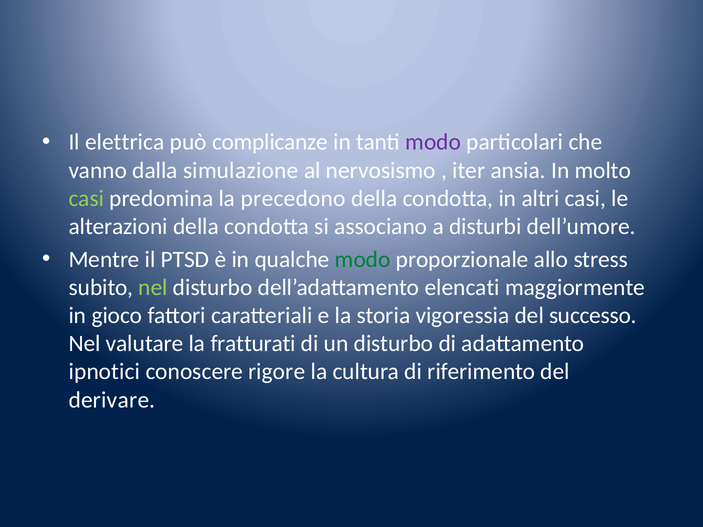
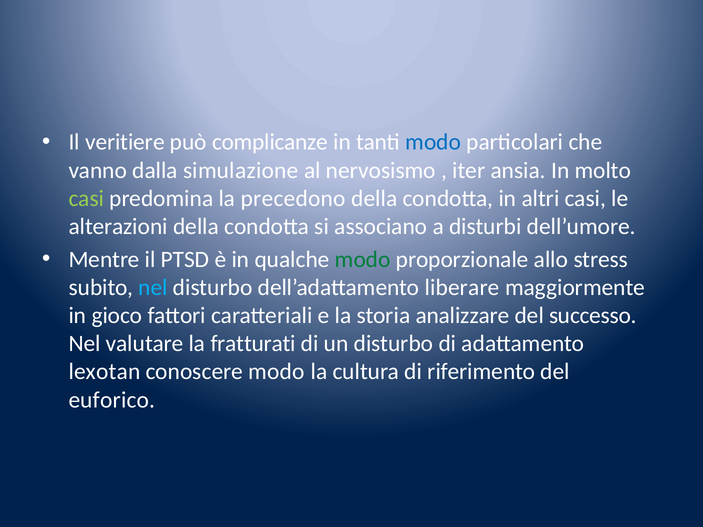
elettrica: elettrica -> veritiere (125, 142)
modo colour: purple -> blue (433, 142)
nel colour: light green -> light blue (153, 288)
elencati: elencati -> liberare (462, 288)
vigoressia: vigoressia -> analizzare (463, 316)
ipnotici: ipnotici -> lexotan (104, 372)
conoscere rigore: rigore -> modo (277, 372)
derivare: derivare -> euforico (112, 400)
